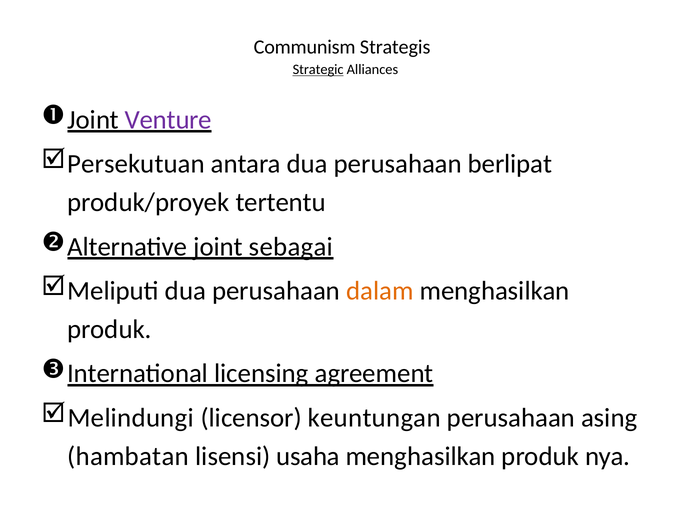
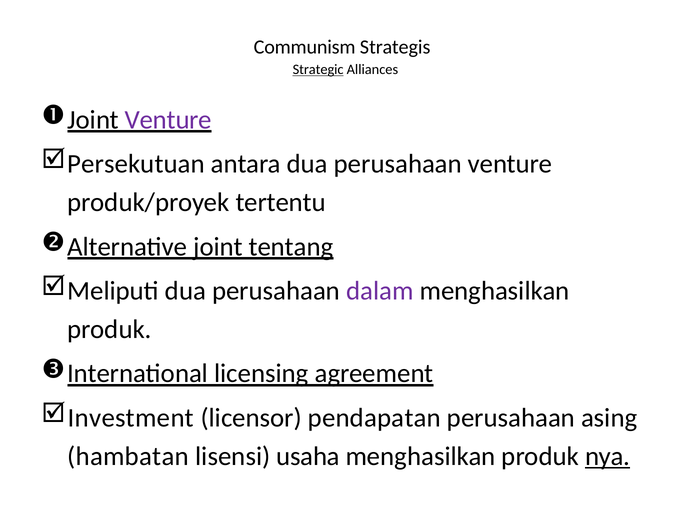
perusahaan berlipat: berlipat -> venture (510, 164)
sebagai: sebagai -> tentang (291, 247)
dalam colour: orange -> purple (380, 291)
Melindungi: Melindungi -> Investment (131, 418)
keuntungan: keuntungan -> pendapatan (374, 418)
nya underline: none -> present (608, 457)
